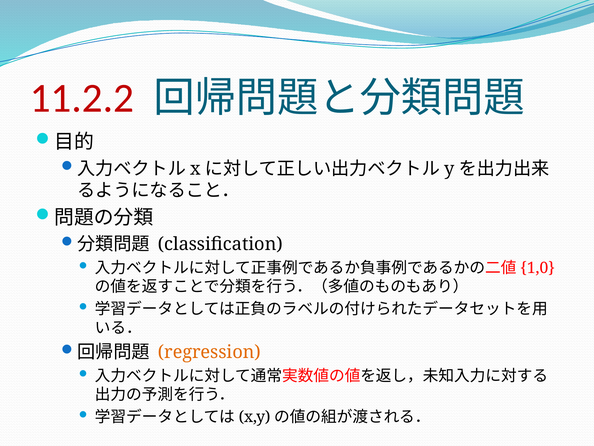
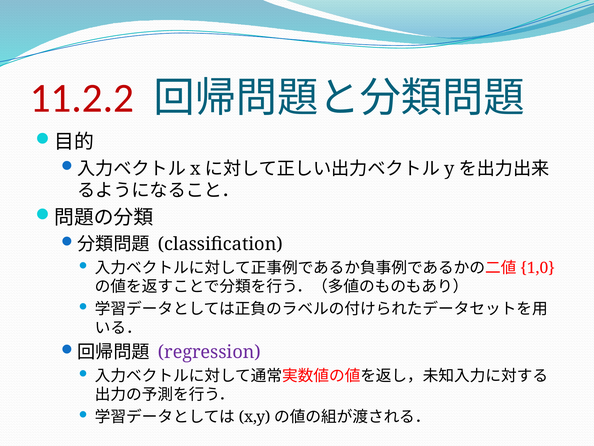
regression colour: orange -> purple (209, 352)
